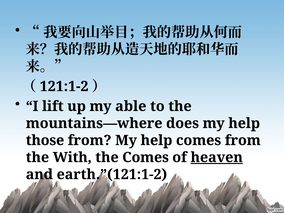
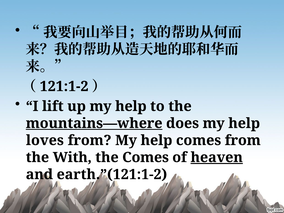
up my able: able -> help (131, 106)
mountains—where underline: none -> present (94, 123)
those: those -> loves (45, 140)
